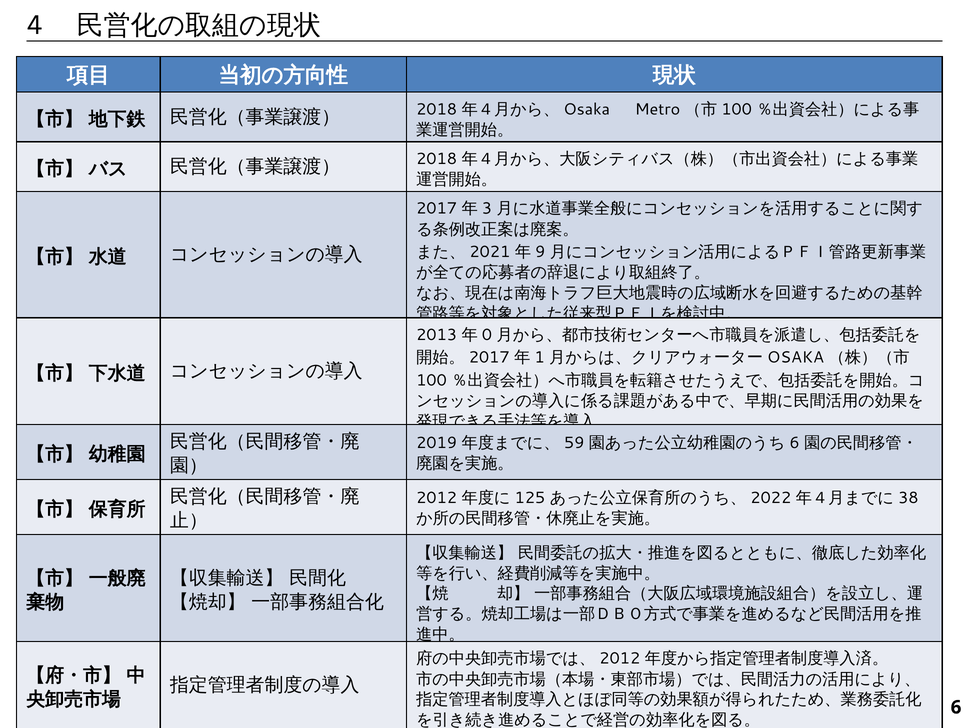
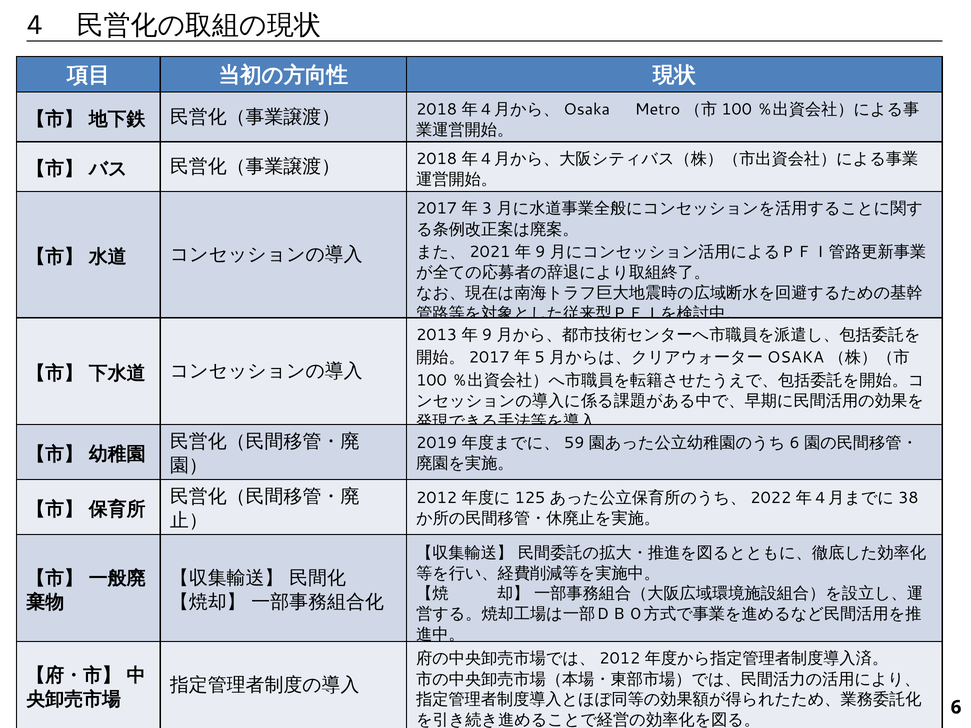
0: 0 -> 9 (487, 335)
1: 1 -> 5 (540, 358)
